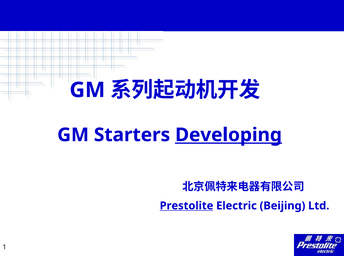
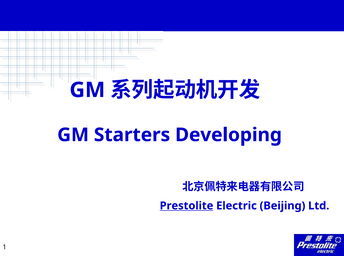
Developing underline: present -> none (229, 135)
